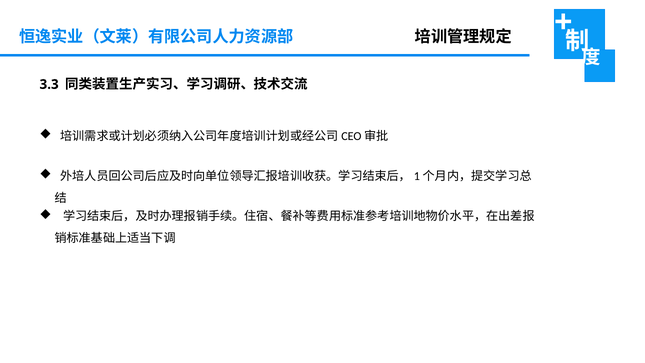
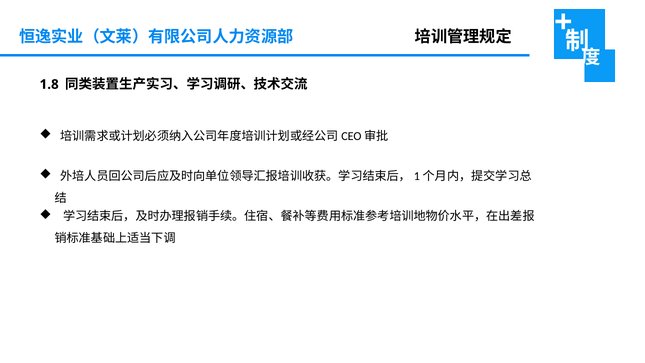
3.3: 3.3 -> 1.8 (49, 84)
